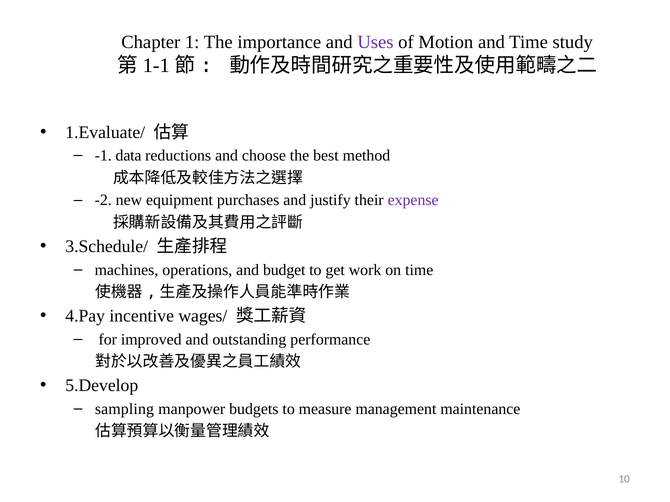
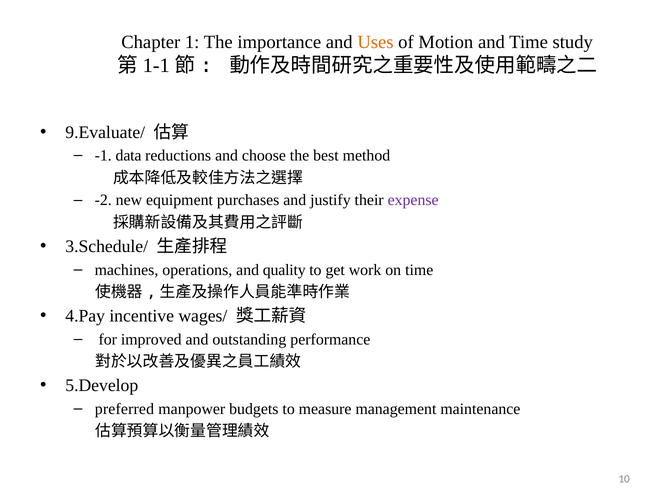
Uses colour: purple -> orange (375, 42)
1.Evaluate/: 1.Evaluate/ -> 9.Evaluate/ (105, 132)
budget: budget -> quality (284, 270)
sampling: sampling -> preferred (124, 409)
